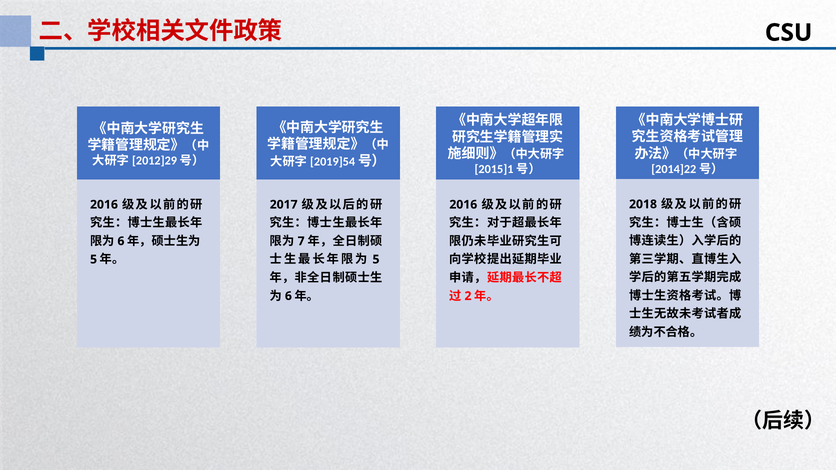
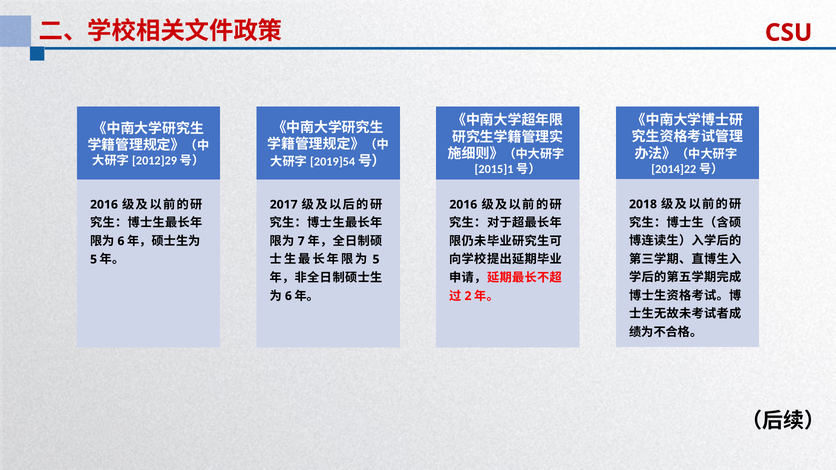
CSU colour: black -> red (789, 33)
